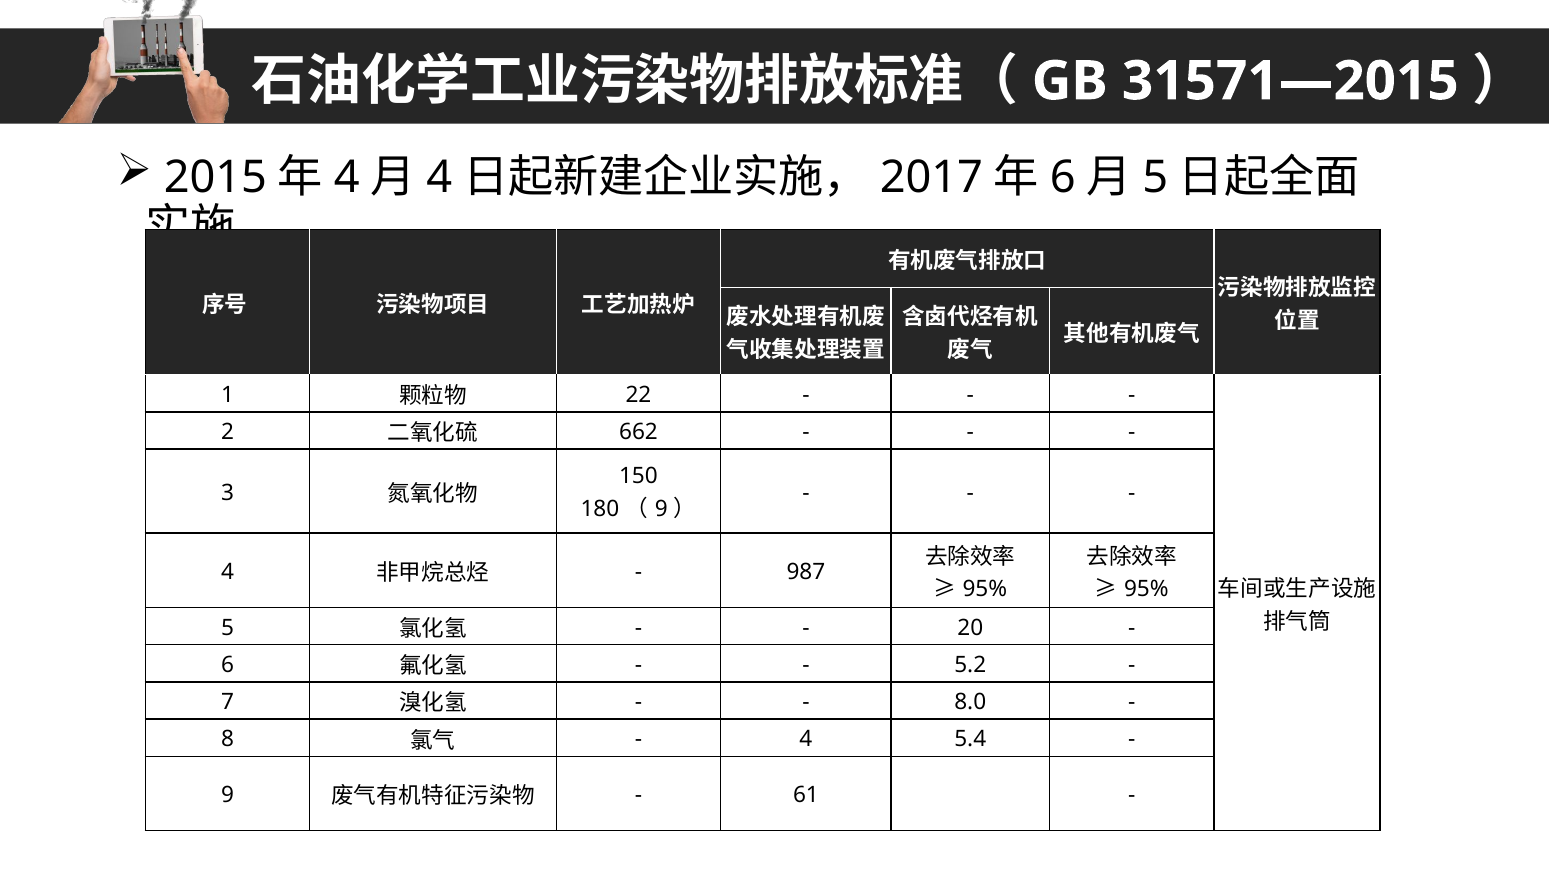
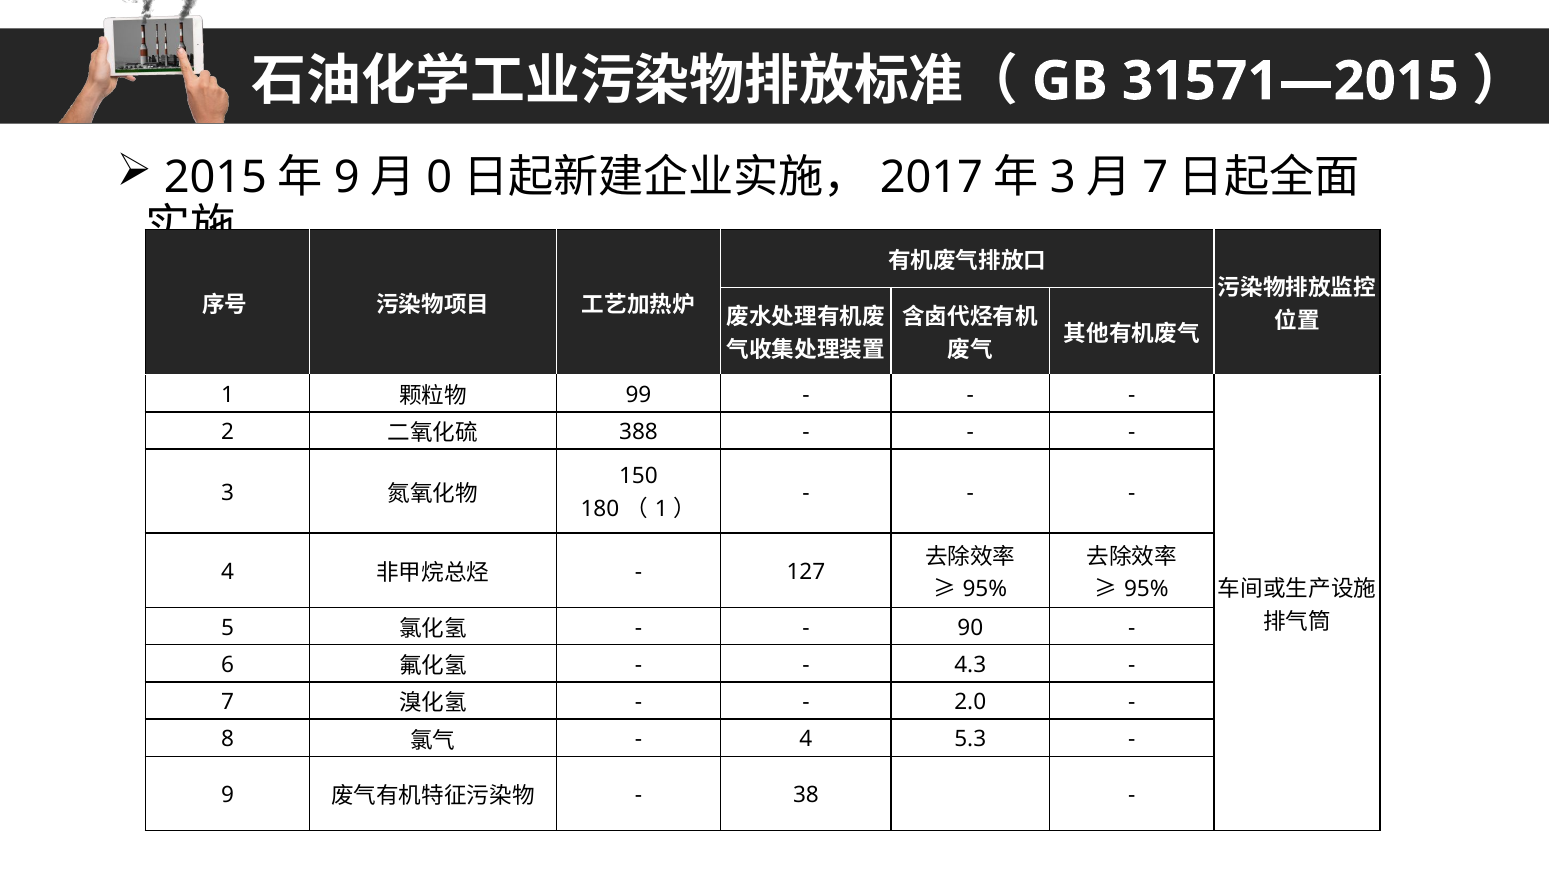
4: 4 -> 9 (347, 178)
4: 4 -> 0 (439, 178)
6: 6 -> 3 (1063, 178)
5: 5 -> 7 (1155, 178)
22: 22 -> 99 (639, 395)
662: 662 -> 388 (638, 432)
9: 9 -> 1 (661, 509)
987: 987 -> 127 (806, 572)
20: 20 -> 90 (970, 628)
5.2: 5.2 -> 4.3 (970, 665)
8.0: 8.0 -> 2.0 (970, 703)
5.4: 5.4 -> 5.3 (970, 740)
61: 61 -> 38 (806, 796)
